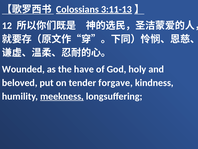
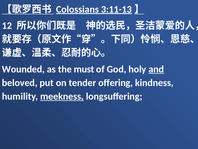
have: have -> must (84, 69)
and underline: none -> present (156, 69)
forgave: forgave -> offering (116, 82)
